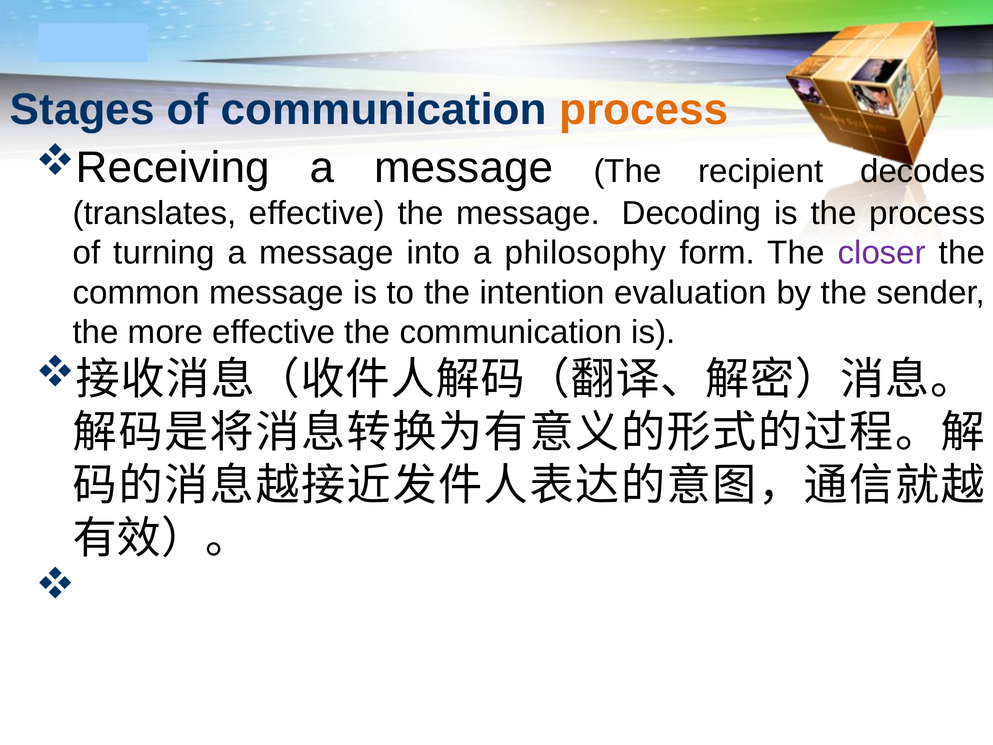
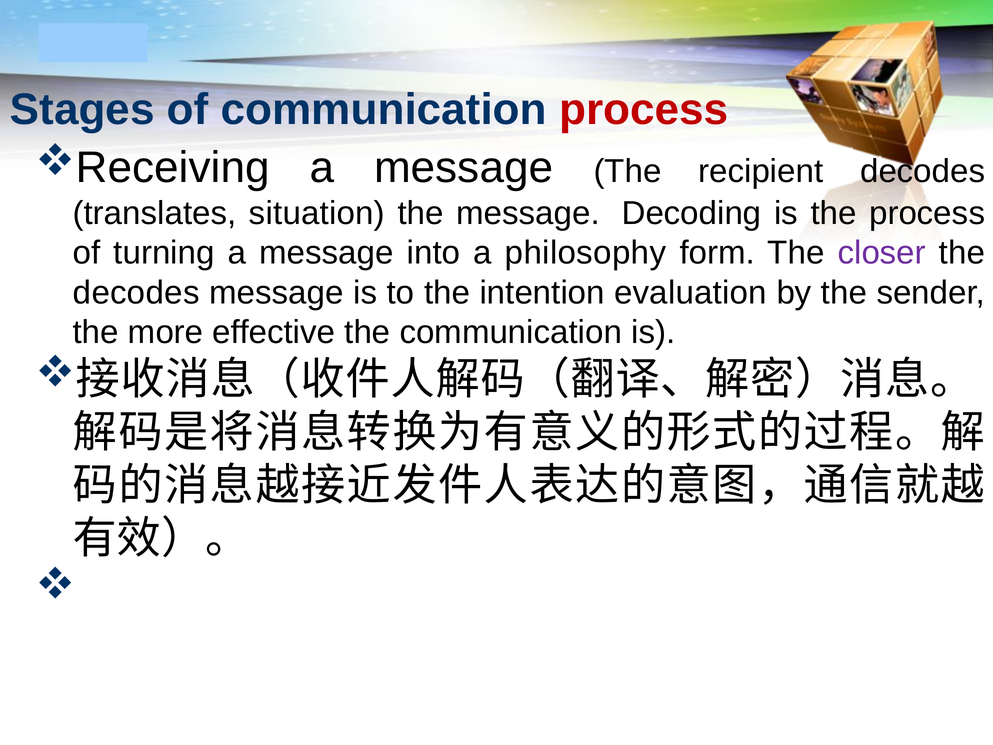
process colour: orange -> red (644, 110)
translates effective: effective -> situation (317, 213)
common: common -> decodes (136, 293)
